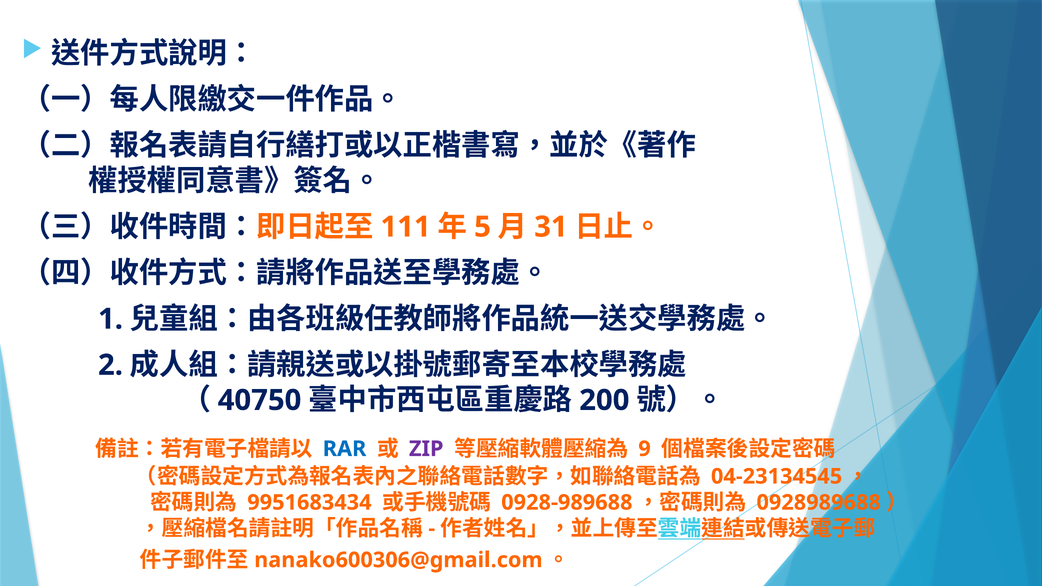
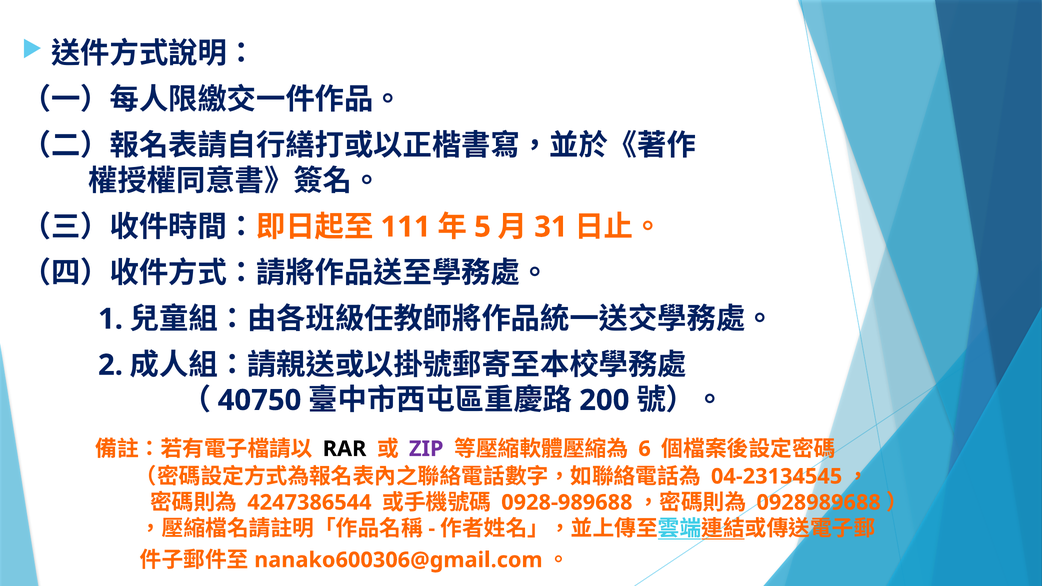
RAR colour: blue -> black (345, 449)
9: 9 -> 6 (645, 449)
9951683434: 9951683434 -> 4247386544 (309, 503)
